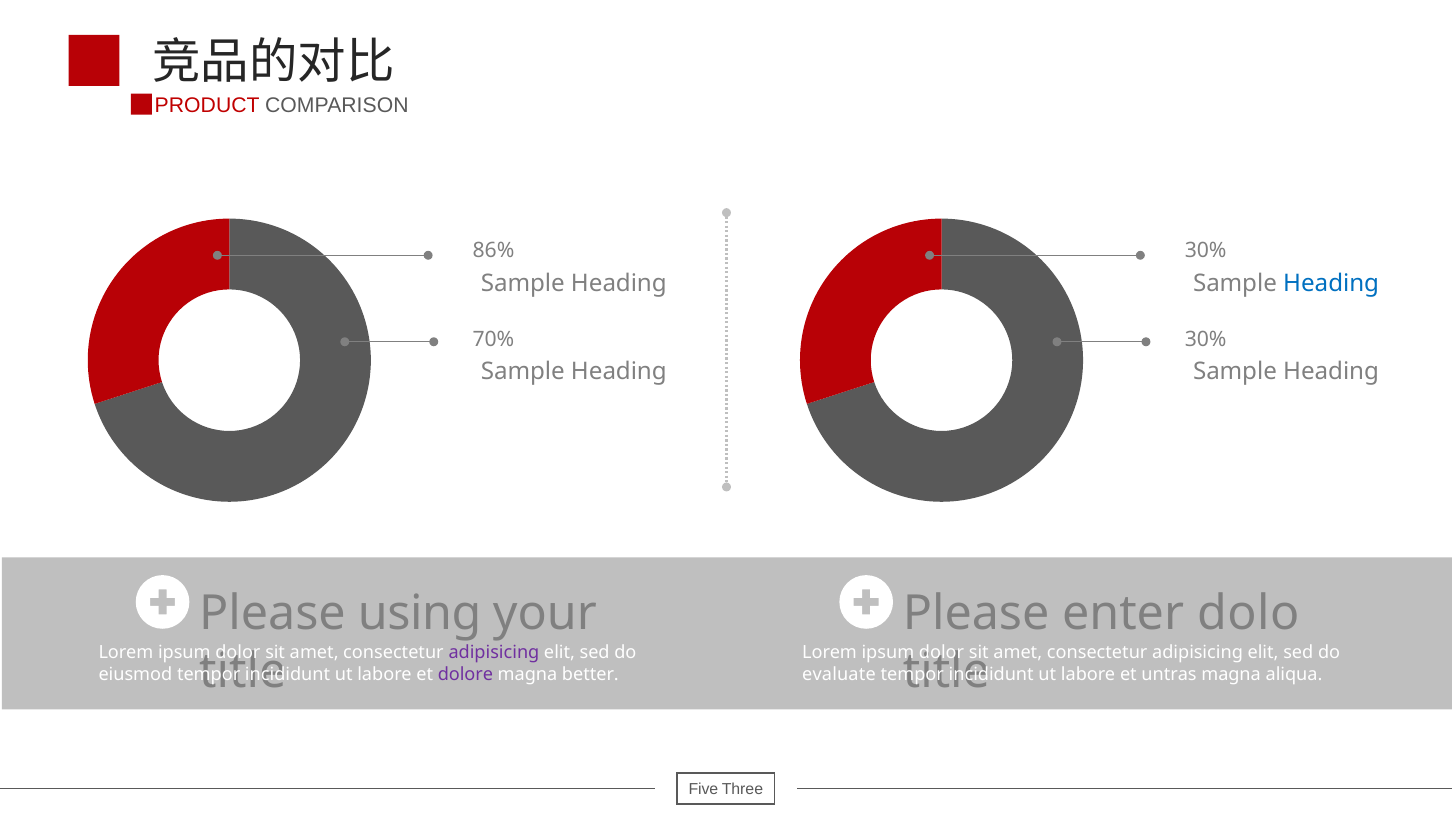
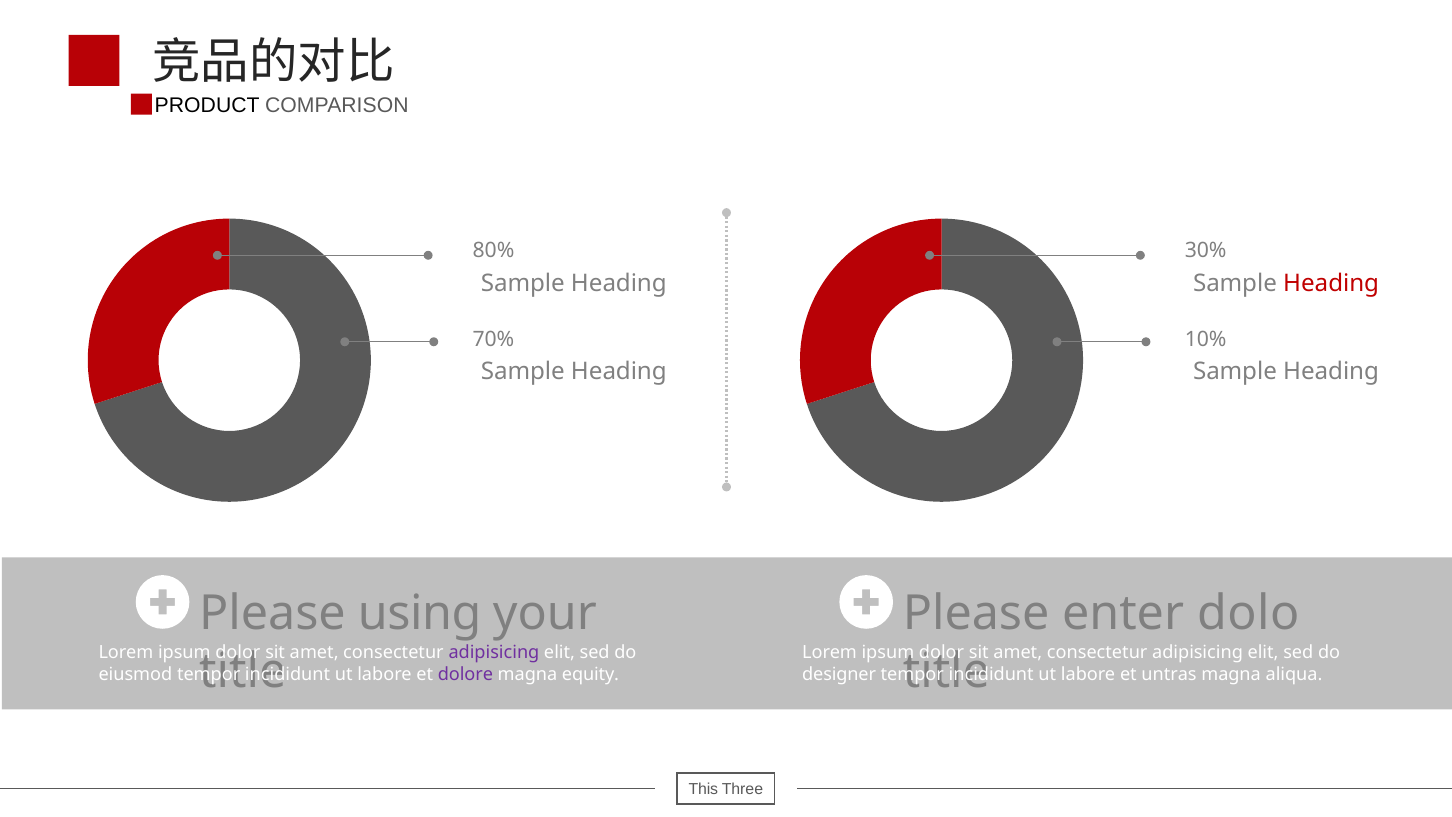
PRODUCT colour: red -> black (207, 106)
86%: 86% -> 80% (493, 250)
Heading colour: blue -> red (1331, 283)
30%: 30% -> 10% (1206, 339)
better: better -> equity (590, 674)
evaluate: evaluate -> designer (839, 674)
Five: Five -> This (703, 789)
